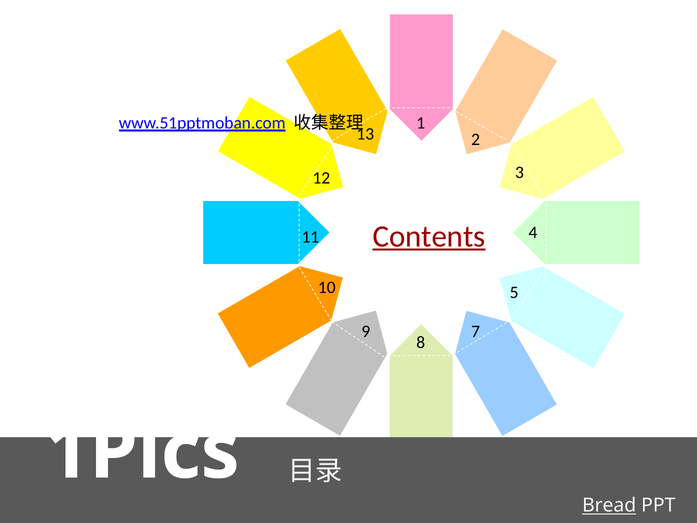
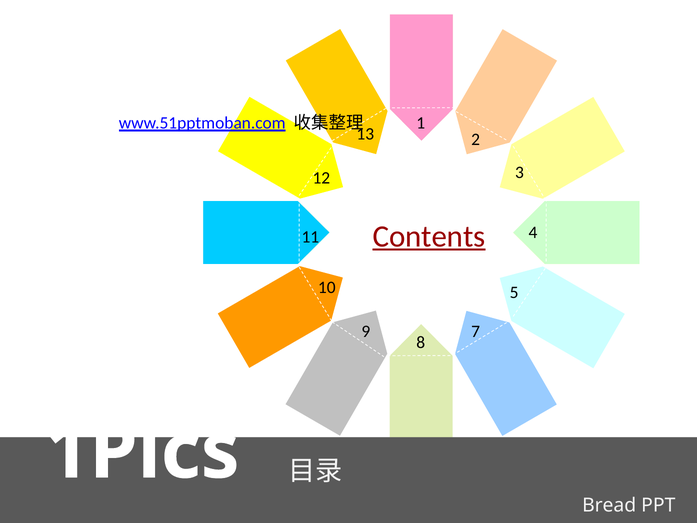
Bread underline: present -> none (609, 505)
